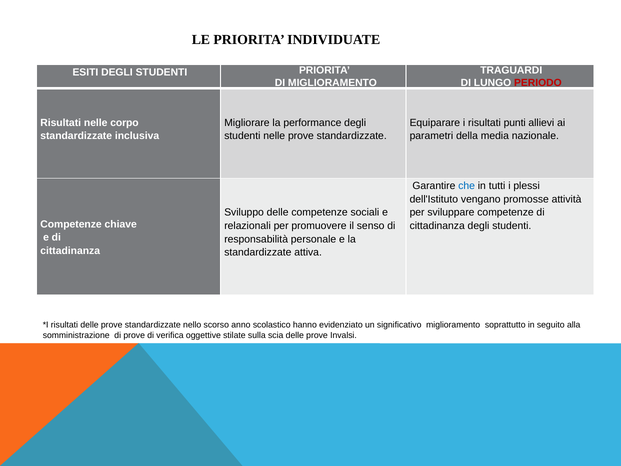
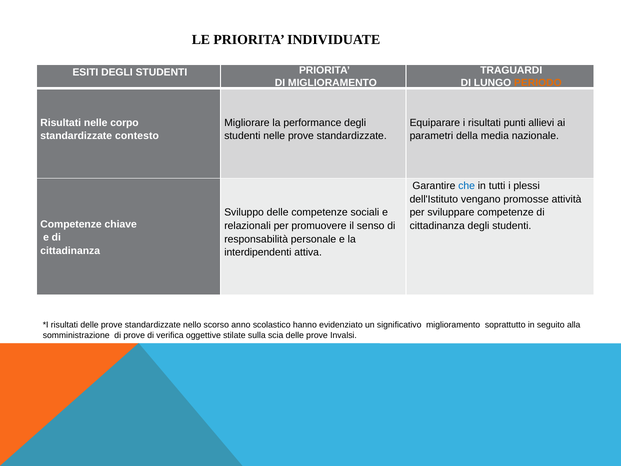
PERIODO colour: red -> orange (538, 83)
inclusiva: inclusiva -> contesto (137, 136)
standardizzate: standardizzate -> interdipendenti (258, 252)
